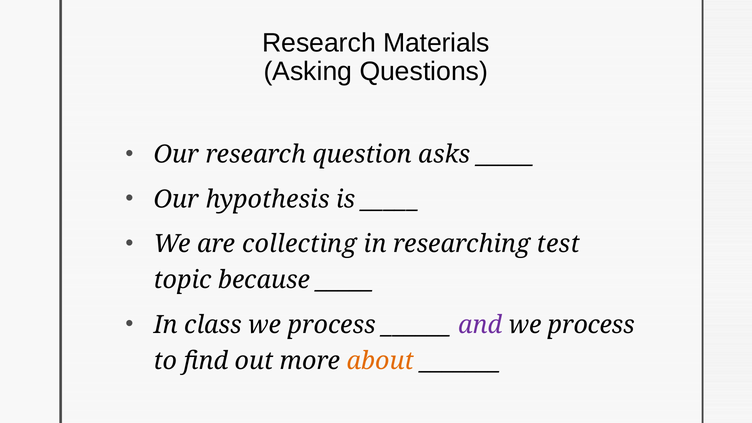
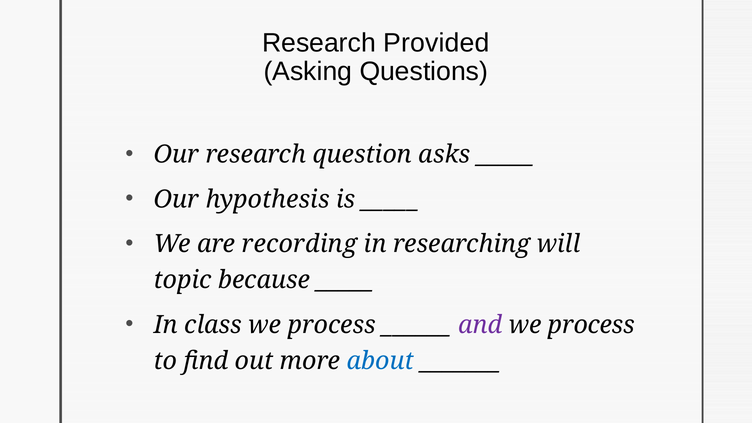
Materials: Materials -> Provided (436, 43)
collecting: collecting -> recording (299, 244)
test: test -> will (558, 244)
about colour: orange -> blue (380, 361)
